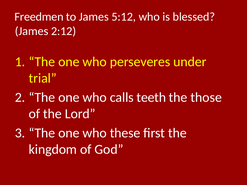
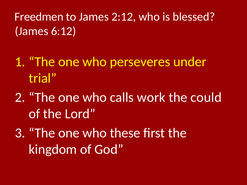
5:12: 5:12 -> 2:12 (124, 17)
2:12: 2:12 -> 6:12 (64, 31)
teeth: teeth -> work (151, 98)
those: those -> could (206, 98)
